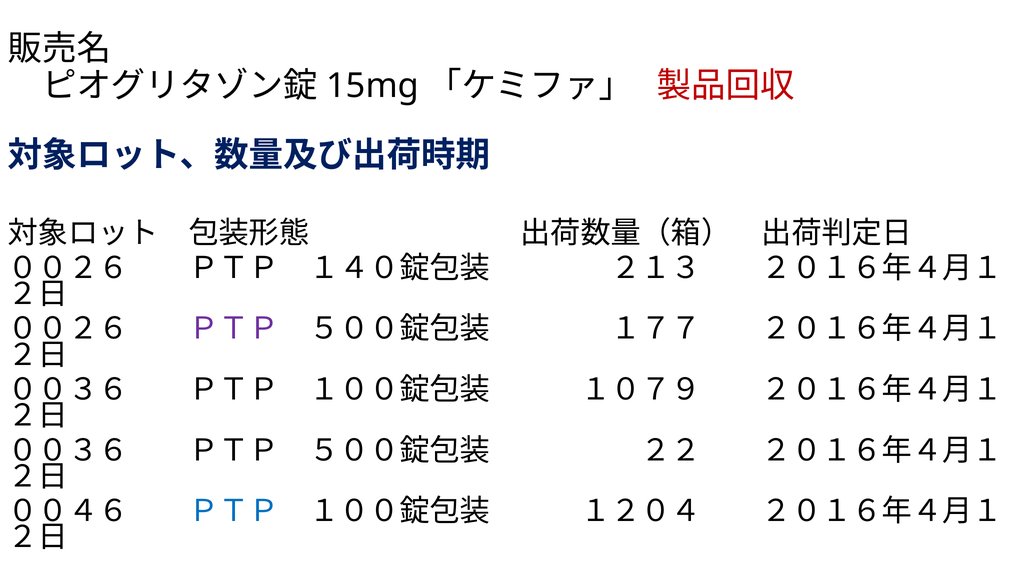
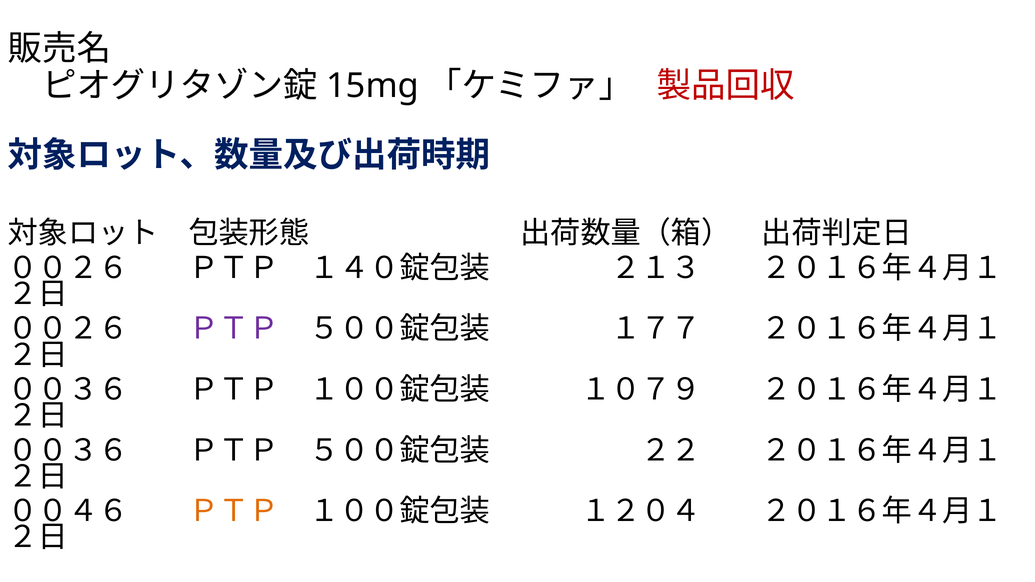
ＰＴＰ colour: blue -> orange (234, 512)
